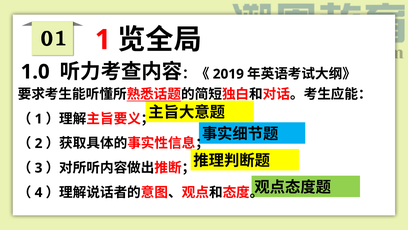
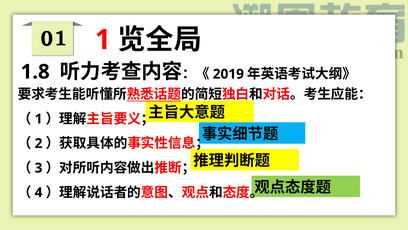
1.0: 1.0 -> 1.8 (35, 72)
